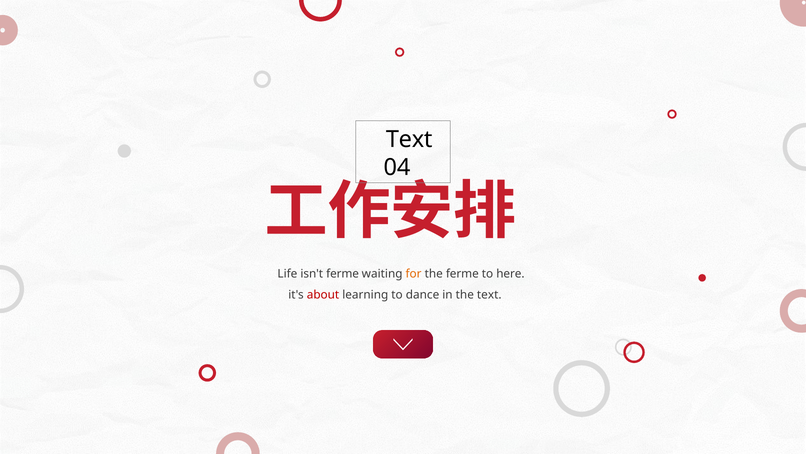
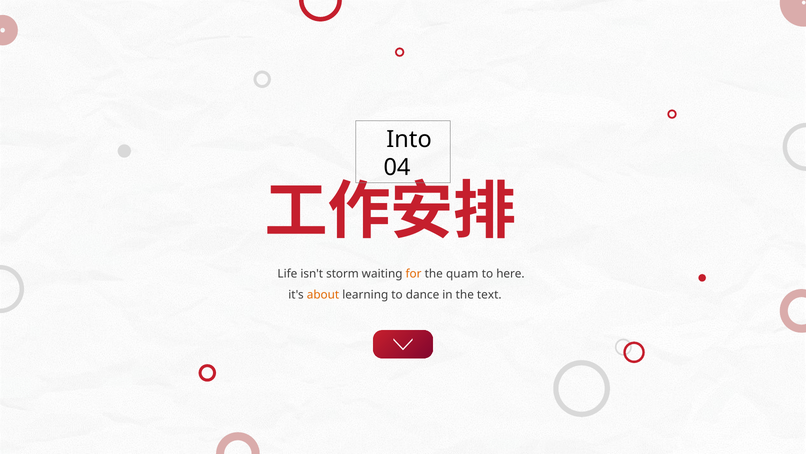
Text: Text -> Into (409, 139)
isn't ferme: ferme -> storm (343, 274)
the ferme: ferme -> quam (462, 274)
about colour: red -> orange (323, 295)
